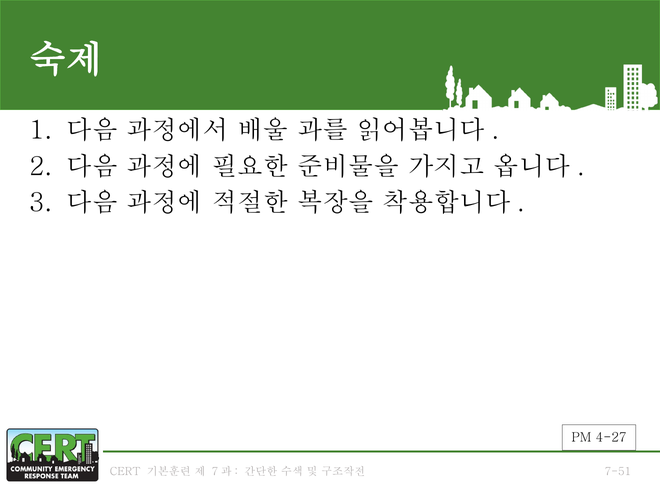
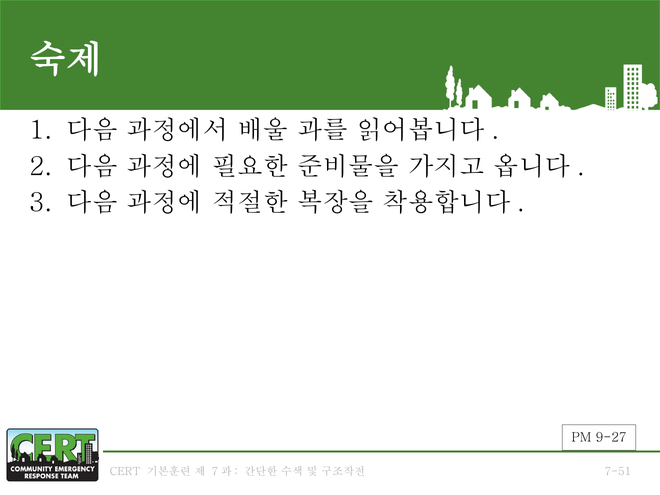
4-27: 4-27 -> 9-27 (611, 437)
